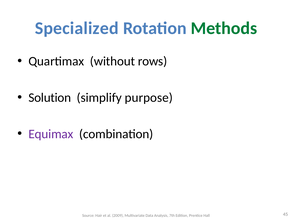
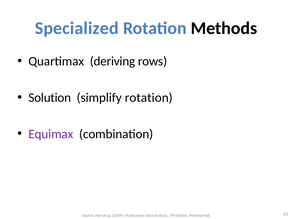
Methods colour: green -> black (224, 28)
without: without -> deriving (113, 61)
simplify purpose: purpose -> rotation (149, 98)
